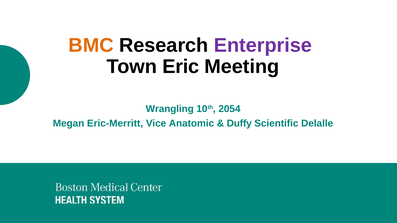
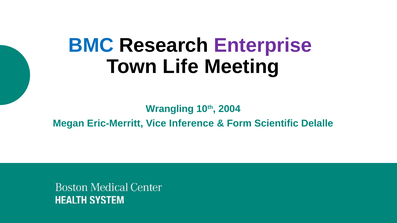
BMC colour: orange -> blue (91, 45)
Eric: Eric -> Life (181, 67)
2054: 2054 -> 2004 (229, 109)
Anatomic: Anatomic -> Inference (191, 123)
Duffy: Duffy -> Form (239, 123)
